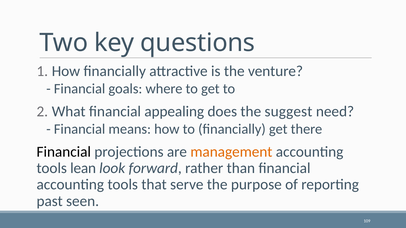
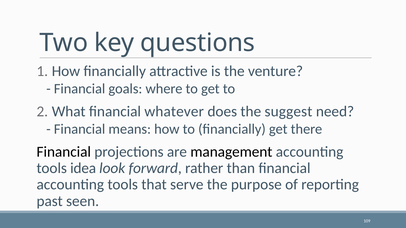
appealing: appealing -> whatever (174, 112)
management colour: orange -> black (231, 152)
lean: lean -> idea (83, 168)
